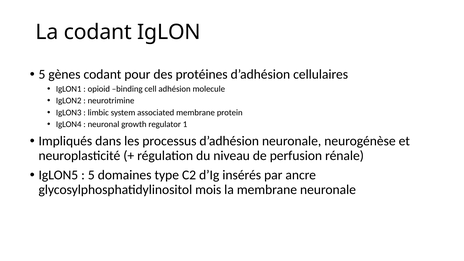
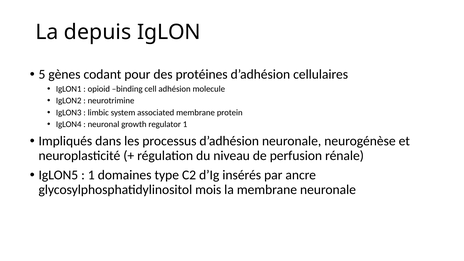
La codant: codant -> depuis (98, 32)
5: 5 -> 1 (91, 175)
